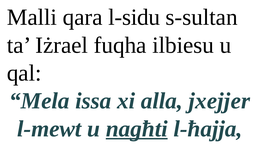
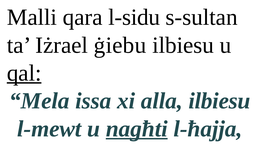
fuqha: fuqha -> ġiebu (120, 45)
qal underline: none -> present (24, 73)
alla jxejjer: jxejjer -> ilbiesu (219, 101)
